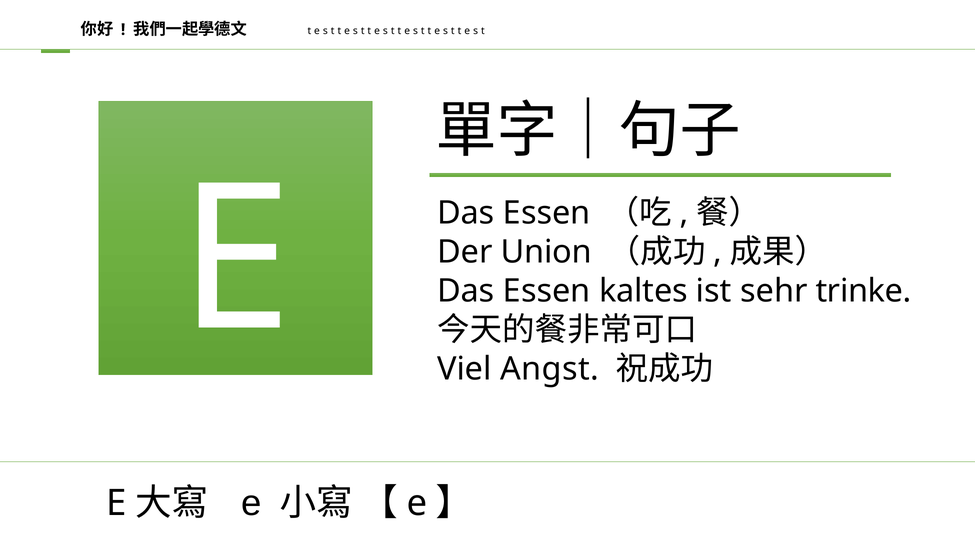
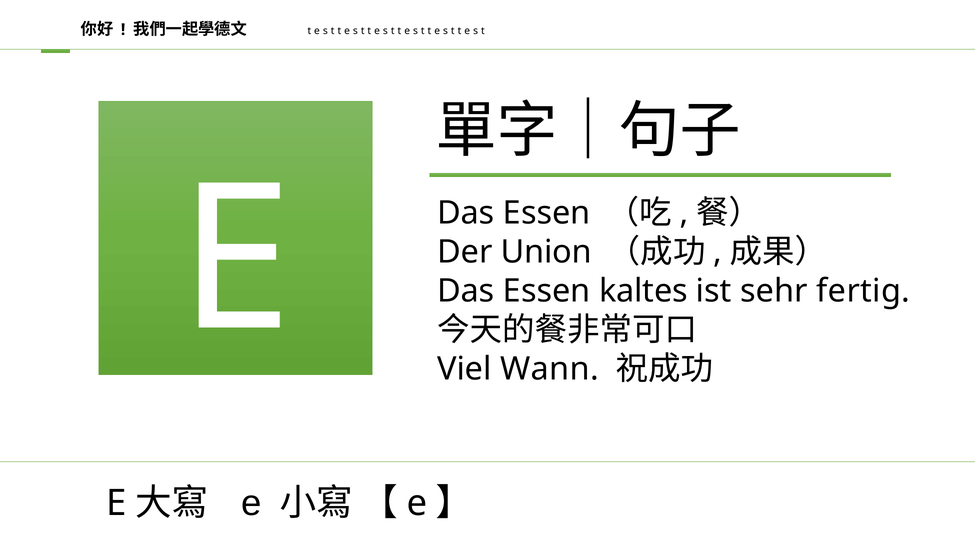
trinke: trinke -> fertig (863, 291)
Angst: Angst -> Wann (550, 369)
